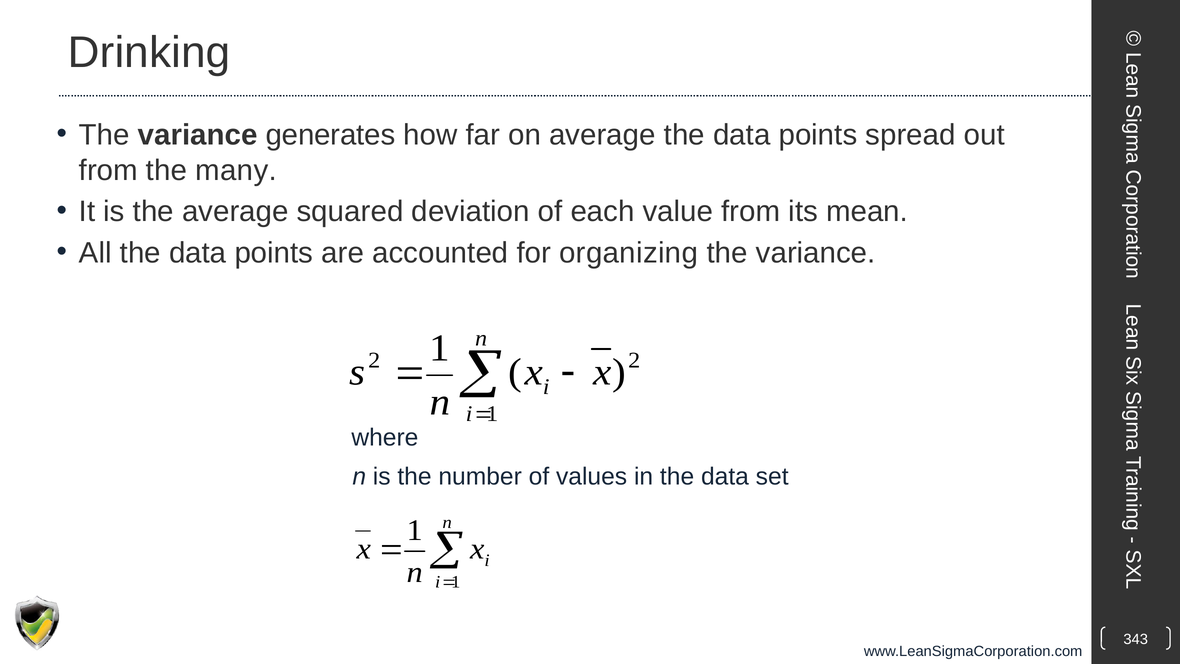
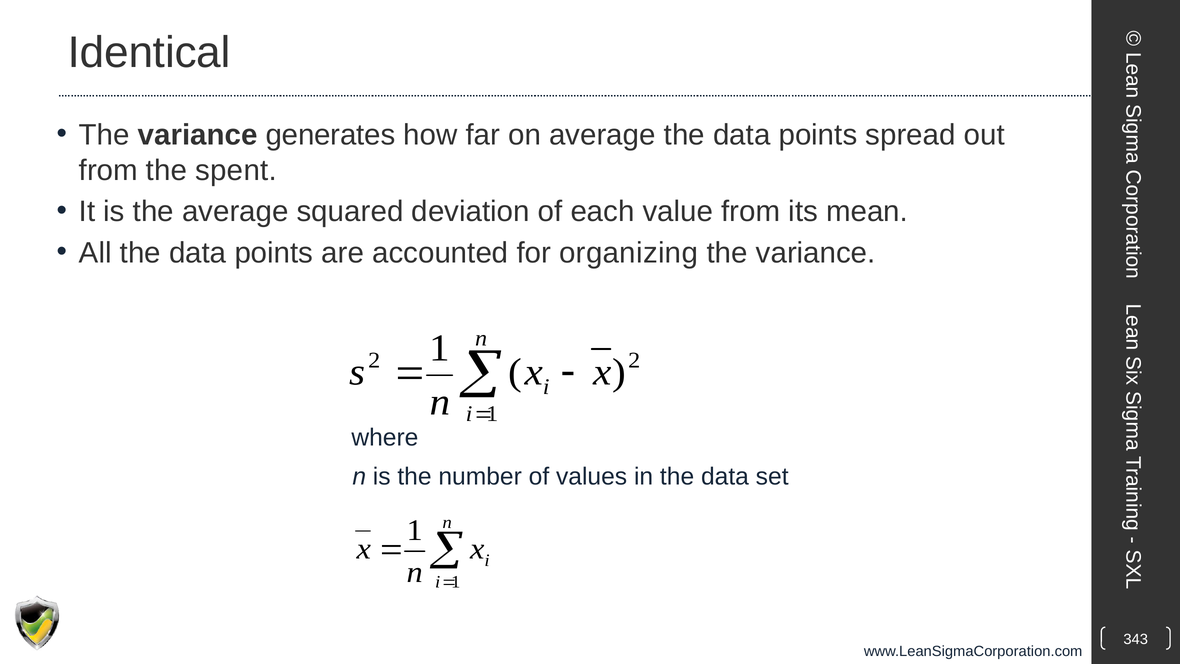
Drinking: Drinking -> Identical (149, 52)
many: many -> spent (236, 170)
